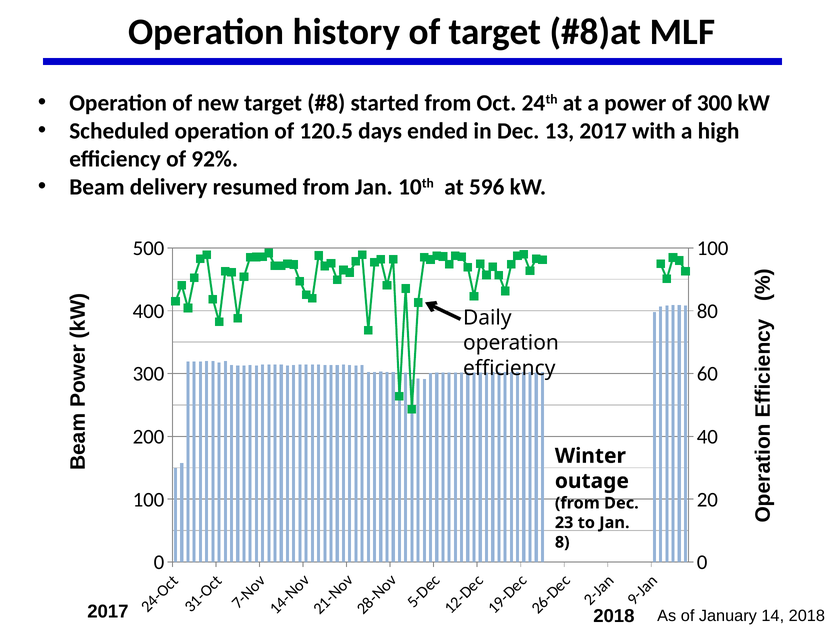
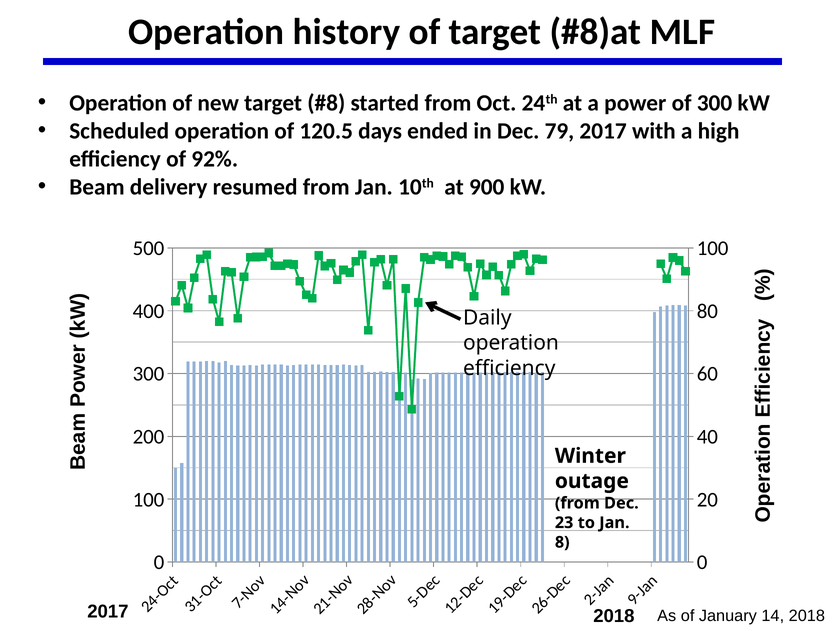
13: 13 -> 79 (559, 131)
596: 596 -> 900 (487, 187)
